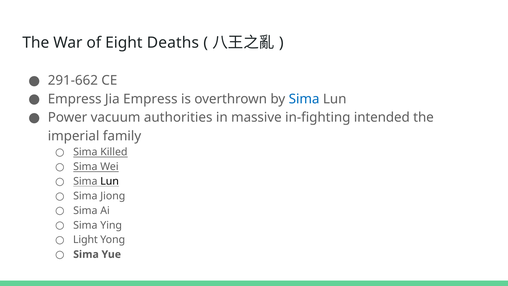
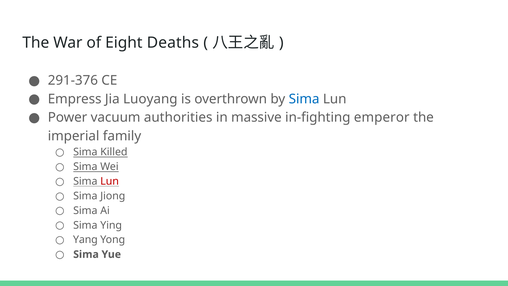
291-662: 291-662 -> 291-376 (73, 80)
Jia Empress: Empress -> Luoyang (150, 99)
intended: intended -> emperor (382, 117)
Lun colour: black -> red (110, 181)
Light: Light -> Yang (85, 240)
